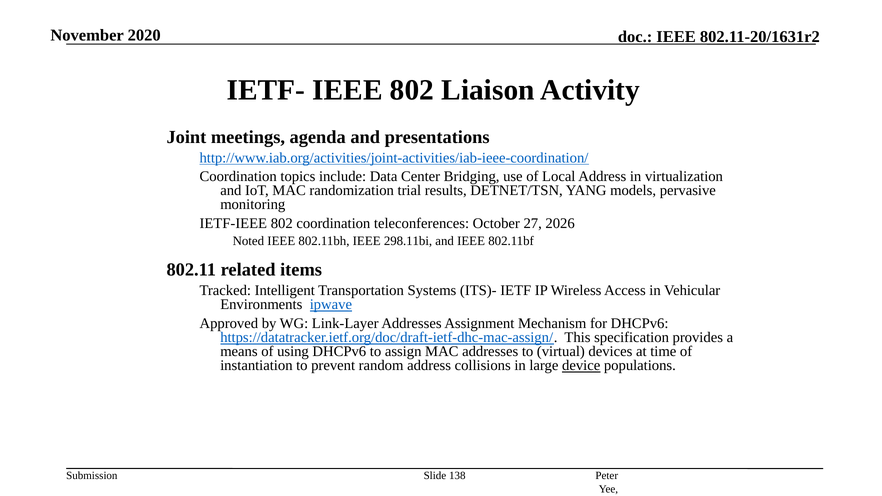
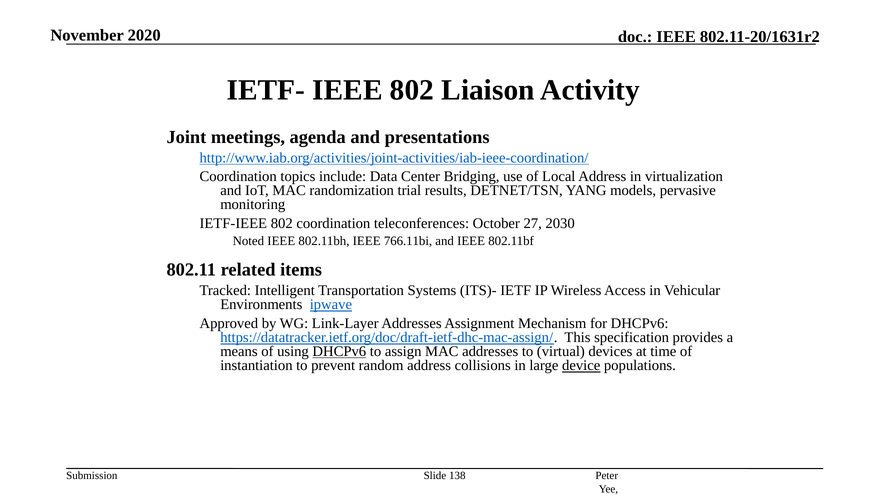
2026: 2026 -> 2030 (560, 223)
298.11bi: 298.11bi -> 766.11bi (408, 241)
DHCPv6 underline: none -> present (339, 352)
